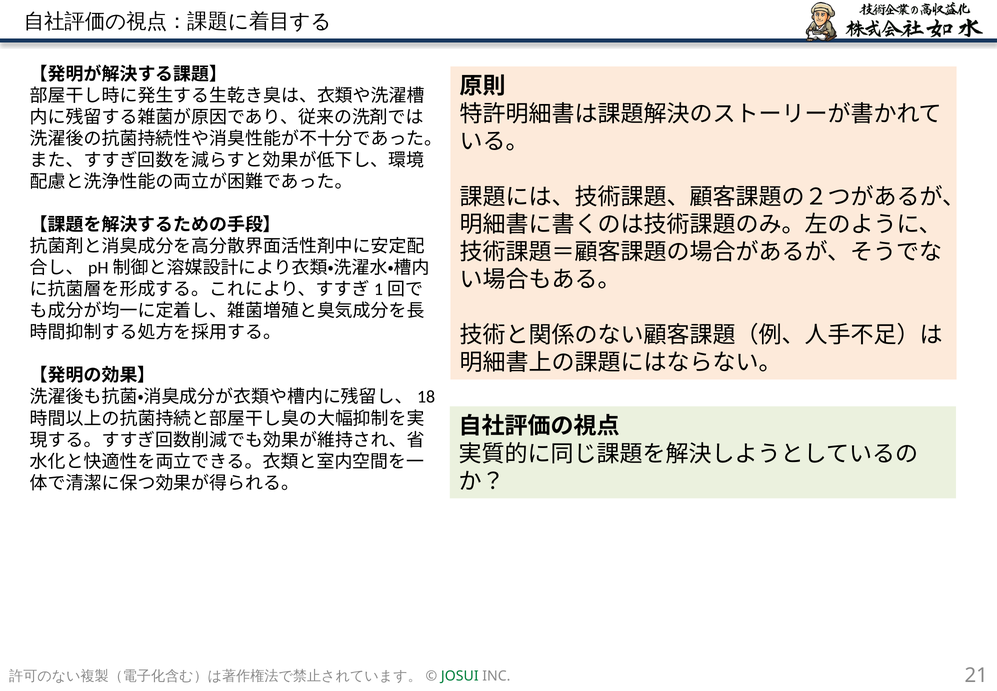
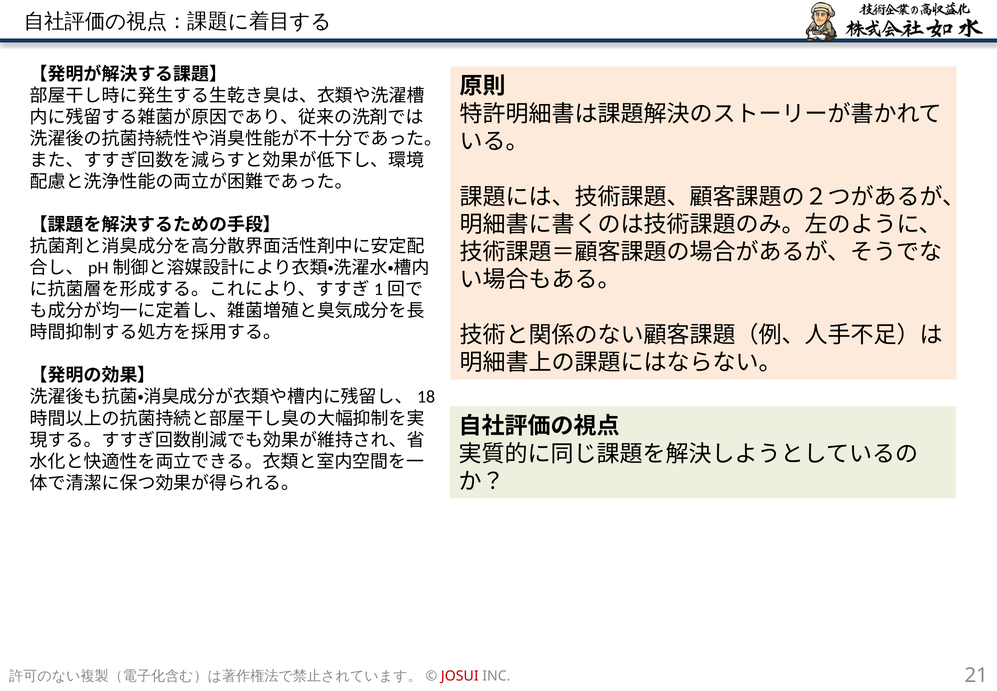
JOSUI colour: green -> red (460, 675)
